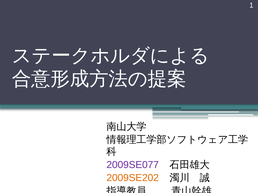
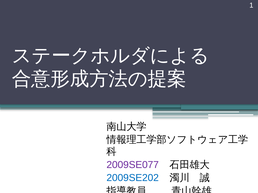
2009SE202 colour: orange -> blue (133, 178)
